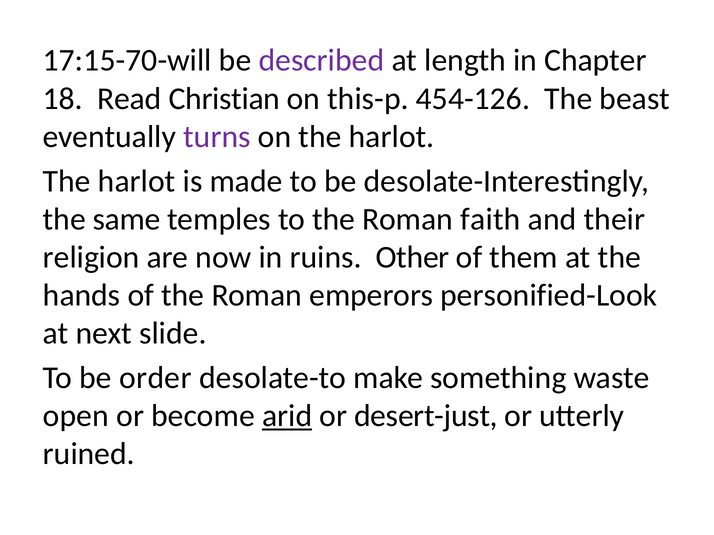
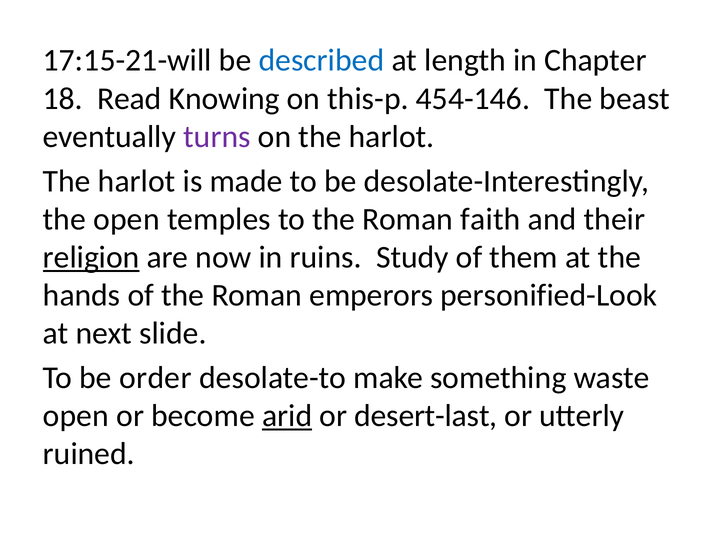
17:15-70-will: 17:15-70-will -> 17:15-21-will (127, 61)
described colour: purple -> blue (321, 61)
Christian: Christian -> Knowing (224, 99)
454-126: 454-126 -> 454-146 (473, 99)
the same: same -> open (126, 219)
religion underline: none -> present (91, 258)
Other: Other -> Study (412, 258)
desert-just: desert-just -> desert-last (426, 416)
